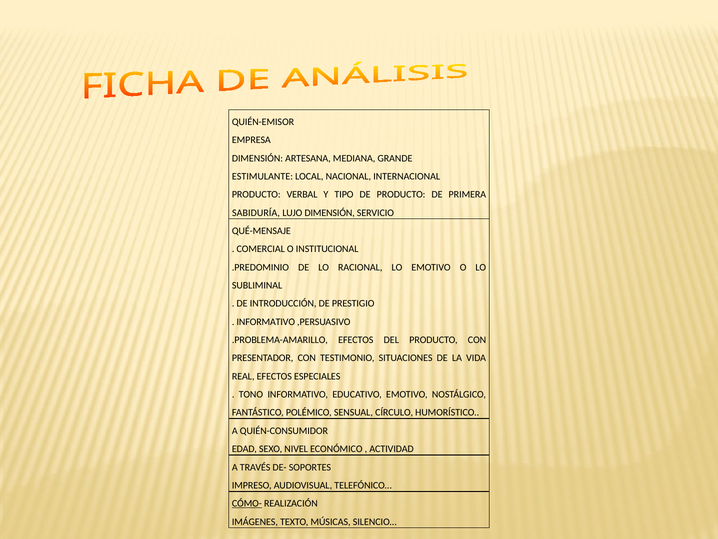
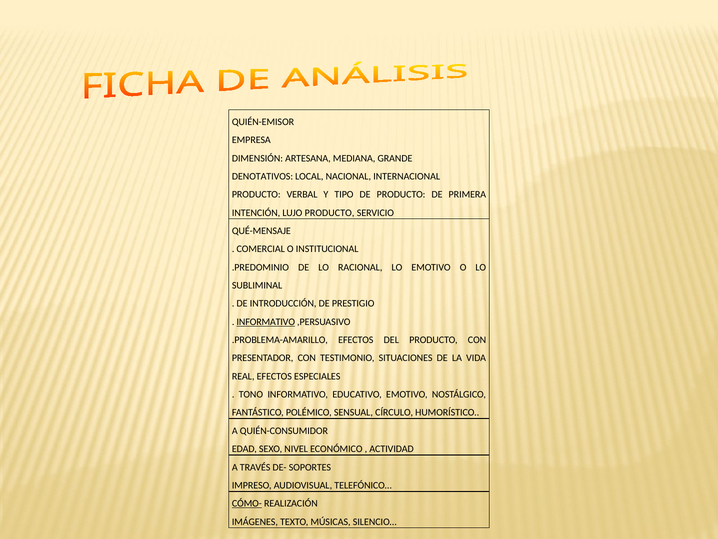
ESTIMULANTE: ESTIMULANTE -> DENOTATIVOS (262, 176)
SABIDURÍA: SABIDURÍA -> INTENCIÓN (256, 213)
LUJO DIMENSIÓN: DIMENSIÓN -> PRODUCTO (330, 213)
INFORMATIVO underline: none -> present (266, 322)
